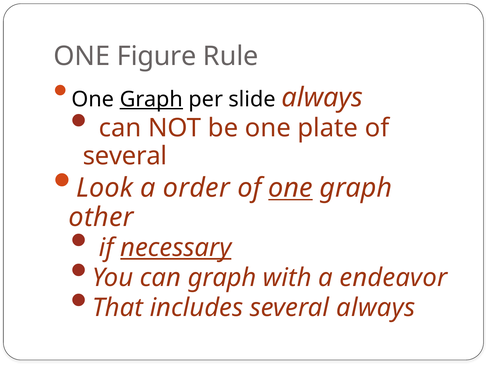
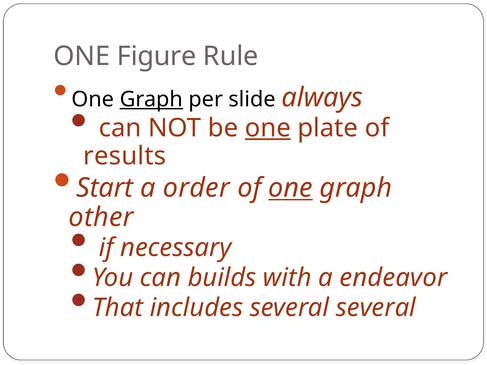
one underline: none -> present (268, 128)
several: several -> results (125, 156)
Look: Look -> Start (105, 188)
necessary underline: present -> none (176, 248)
can graph: graph -> builds (222, 278)
several always: always -> several (376, 308)
